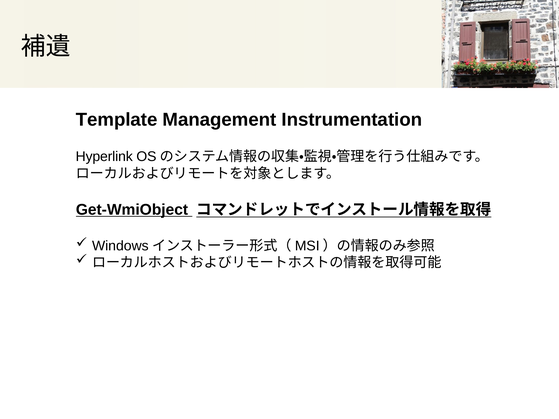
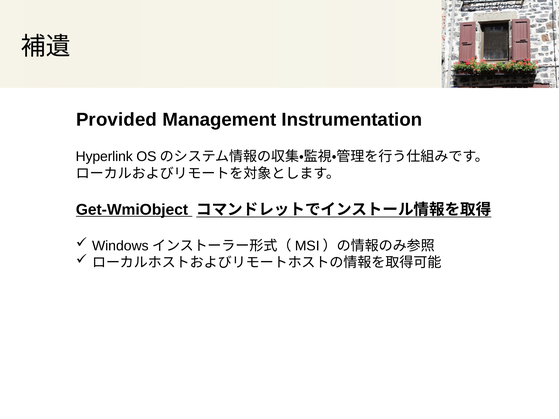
Template: Template -> Provided (117, 120)
